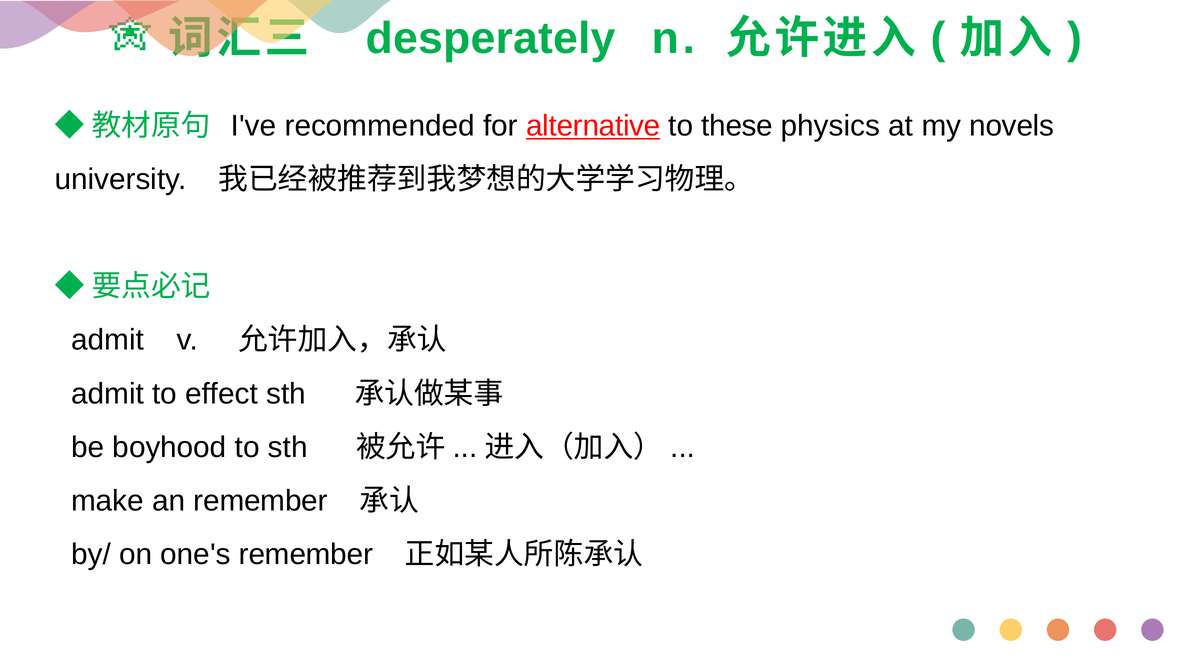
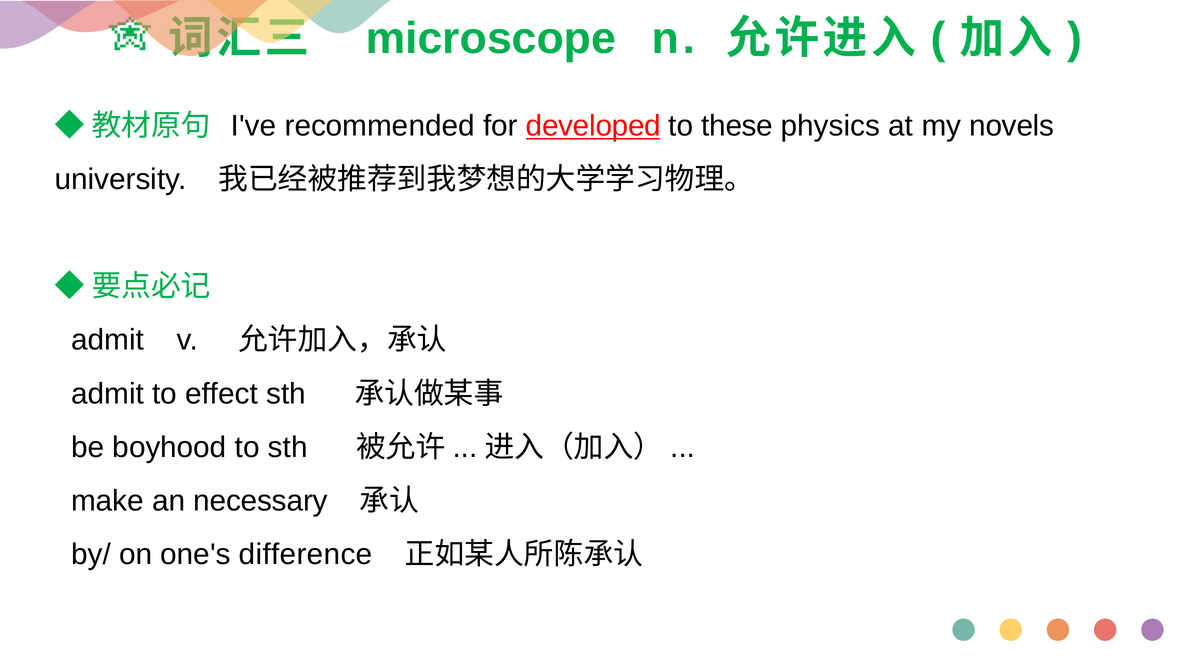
desperately: desperately -> microscope (491, 38)
alternative: alternative -> developed (593, 126)
an remember: remember -> necessary (261, 501)
one's remember: remember -> difference (306, 554)
